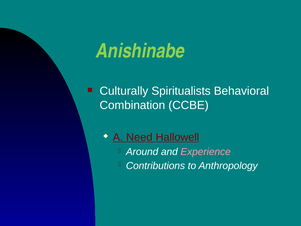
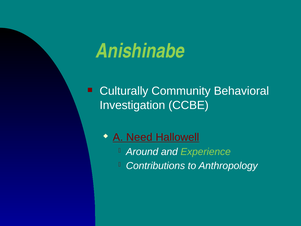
Spiritualists: Spiritualists -> Community (181, 91)
Combination: Combination -> Investigation (132, 105)
Experience colour: pink -> light green (206, 152)
